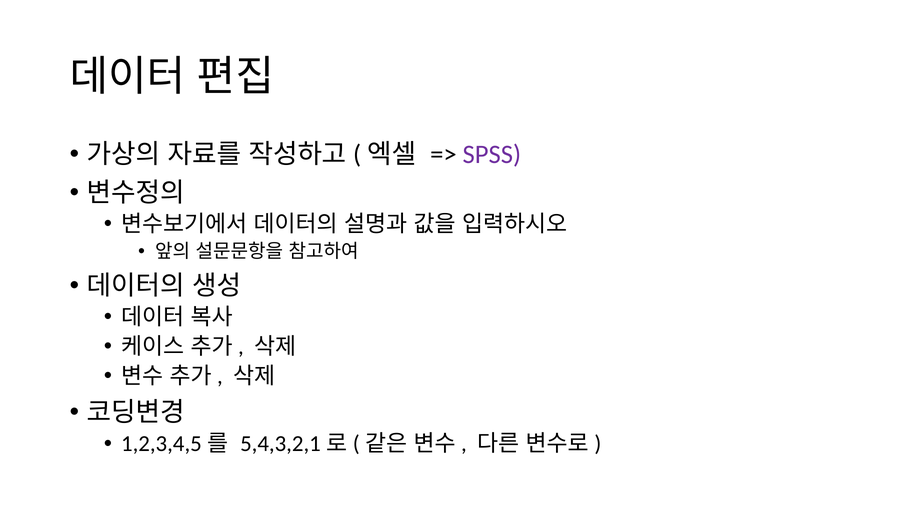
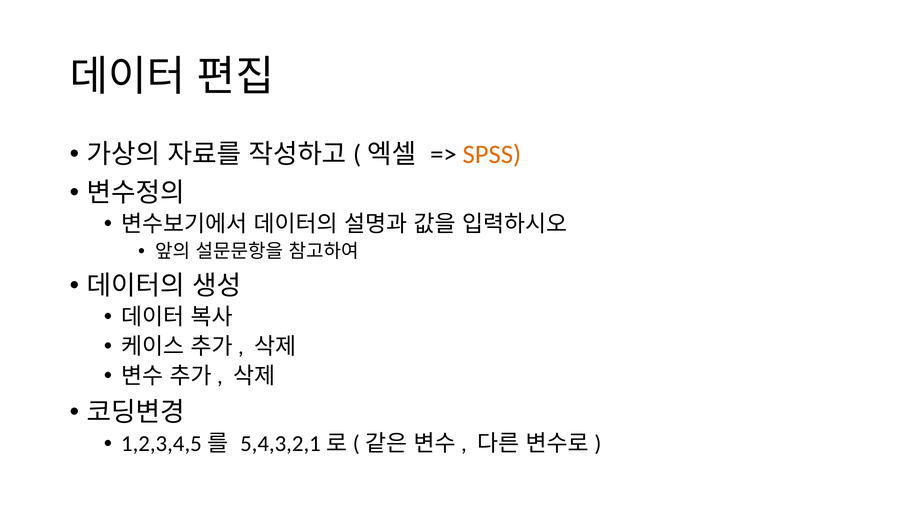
SPSS colour: purple -> orange (492, 155)
